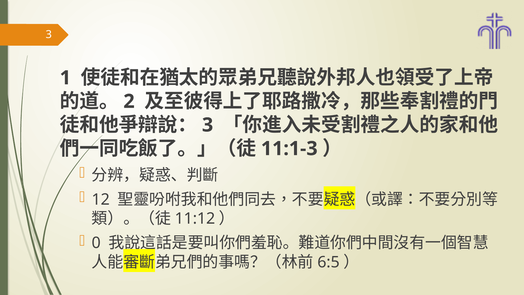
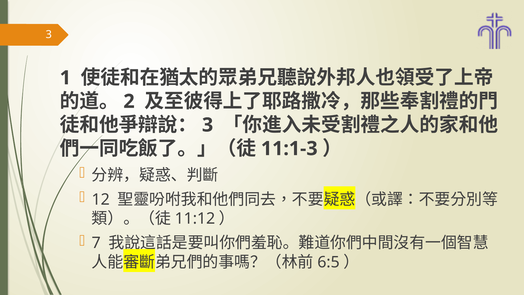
0: 0 -> 7 (96, 243)
